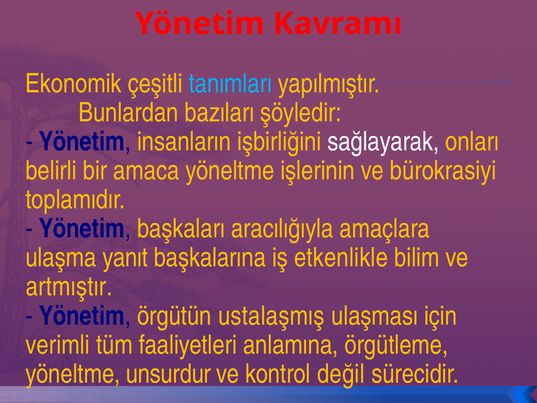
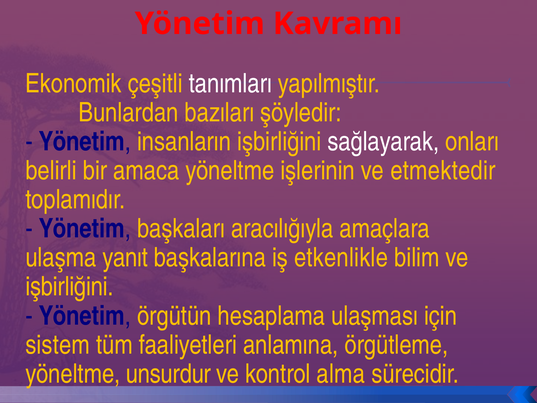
tanımları colour: light blue -> white (230, 84)
bürokrasiyi: bürokrasiyi -> etmektedir (443, 171)
artmıştır: artmıştır -> işbirliğini (69, 287)
ustalaşmış: ustalaşmış -> hesaplama (271, 316)
verimli: verimli -> sistem (58, 345)
değil: değil -> alma (341, 374)
